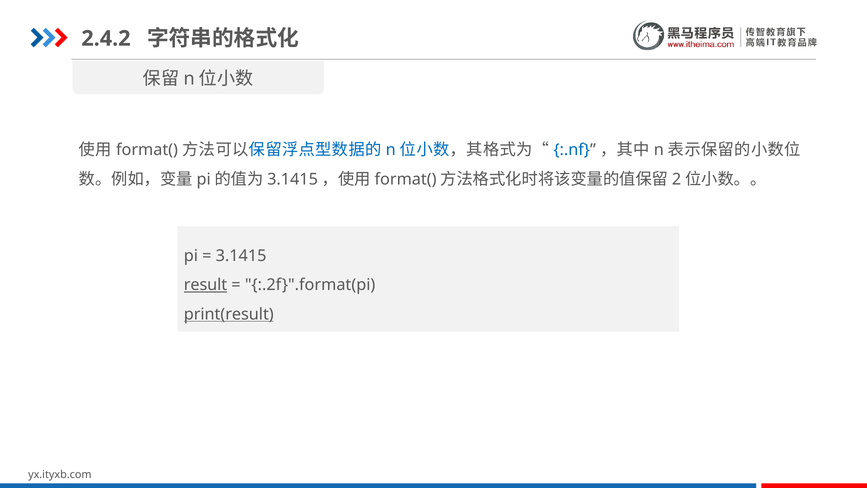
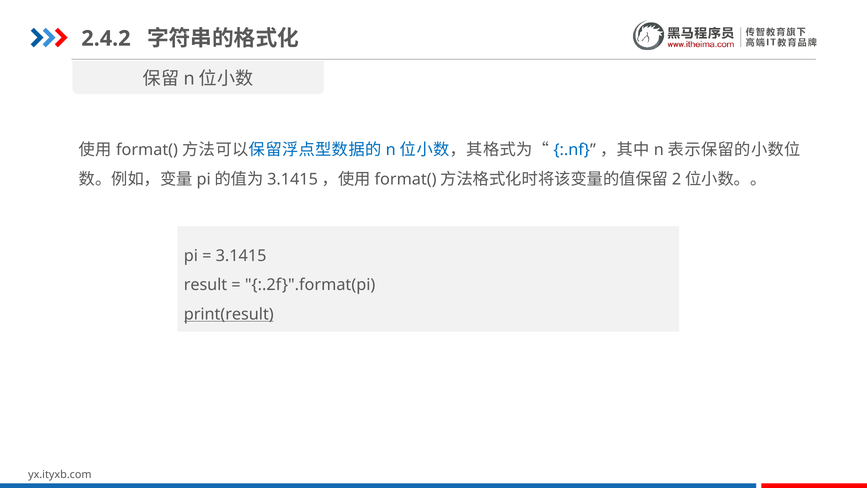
result underline: present -> none (206, 285)
